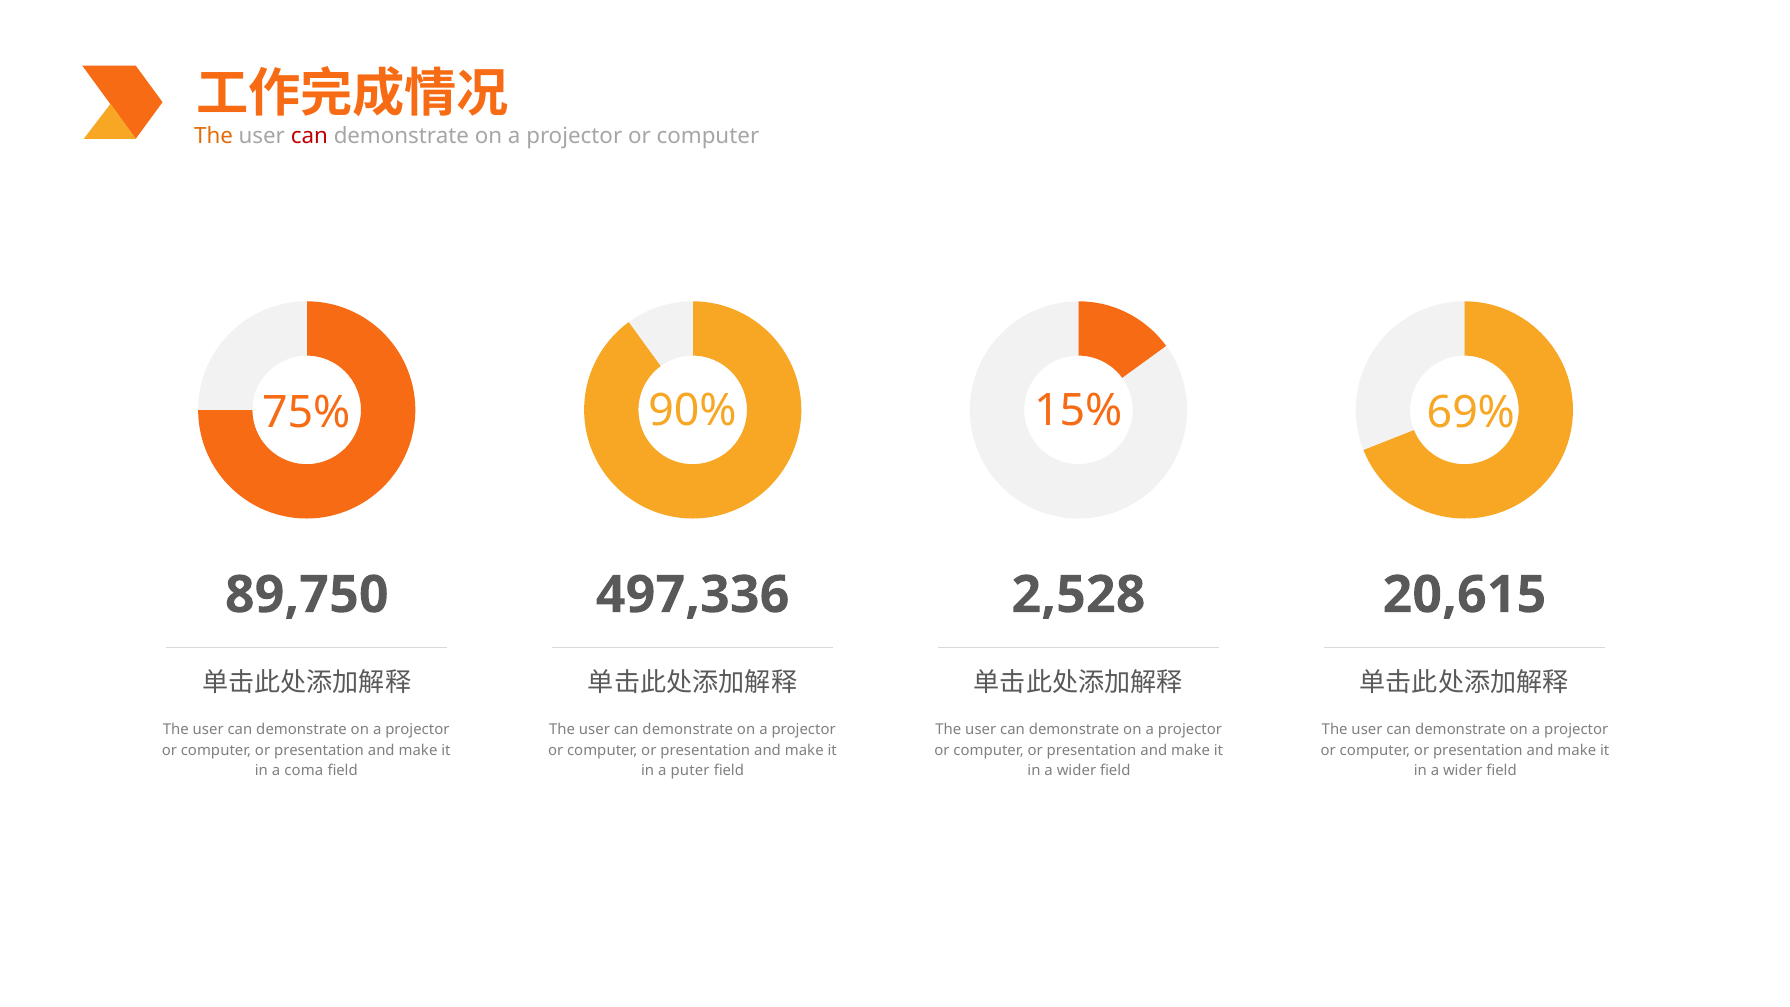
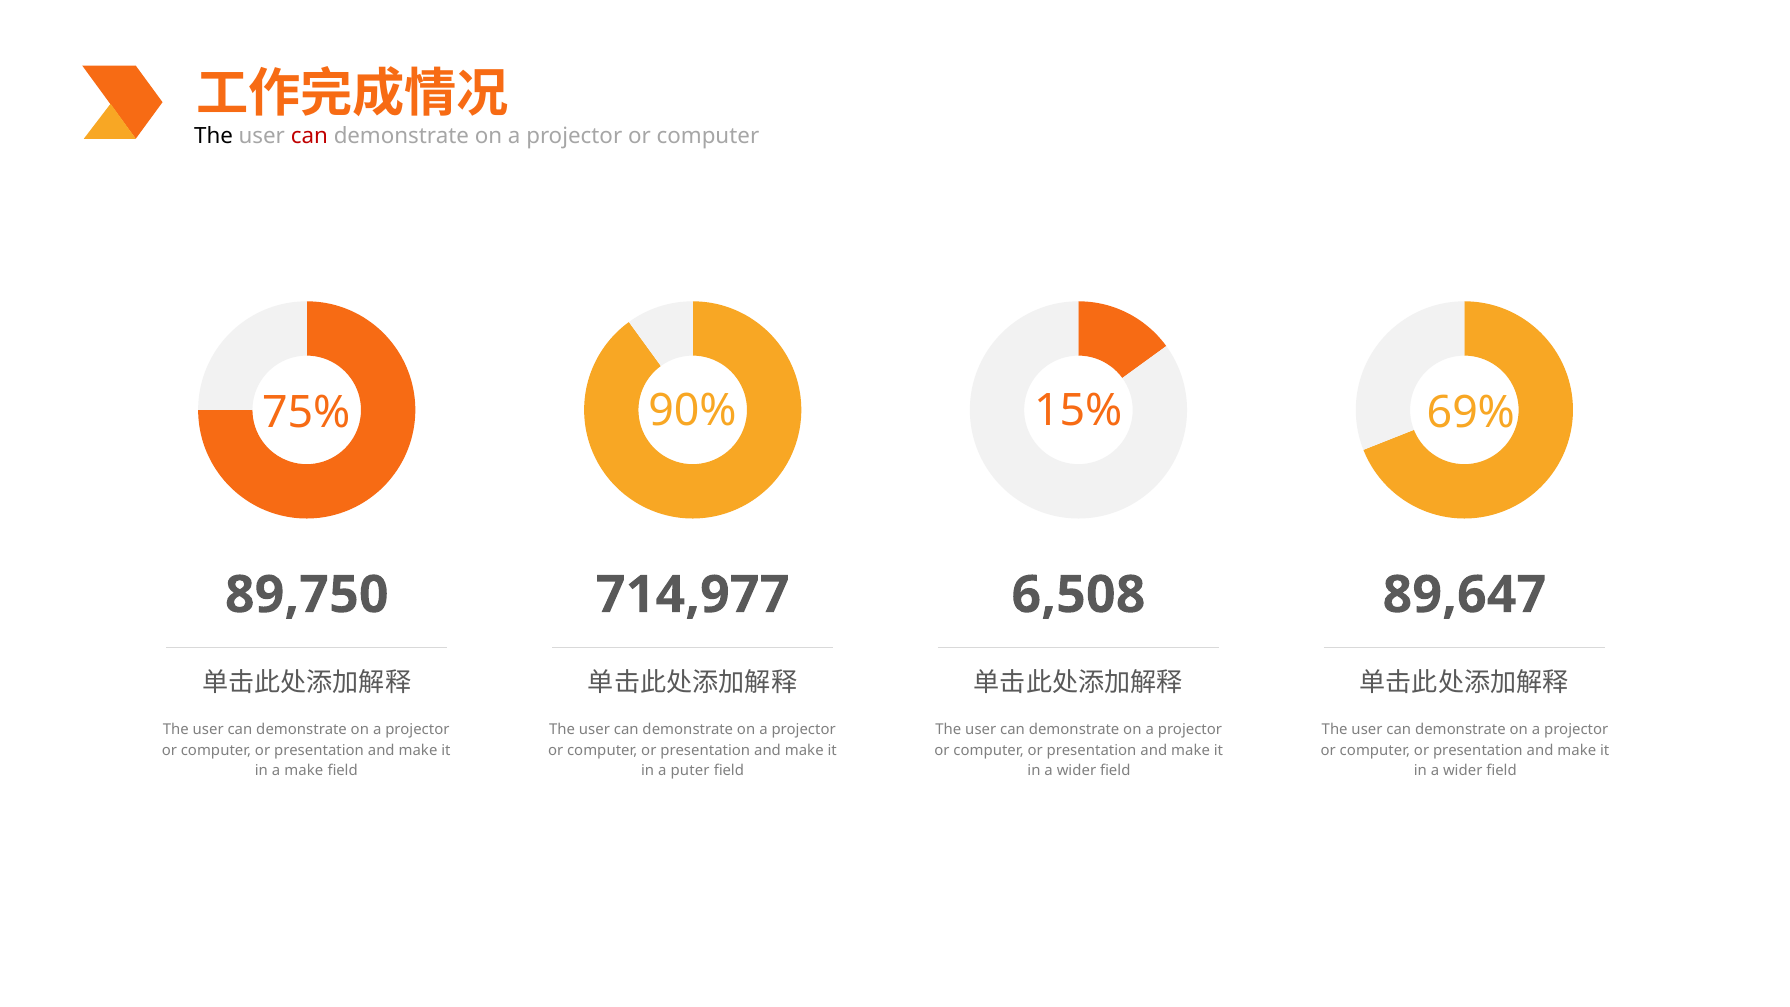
The colour: orange -> black (214, 136)
497,336: 497,336 -> 714,977 (693, 595)
2,528: 2,528 -> 6,508 (1078, 595)
20,615: 20,615 -> 89,647 (1464, 595)
a coma: coma -> make (304, 770)
